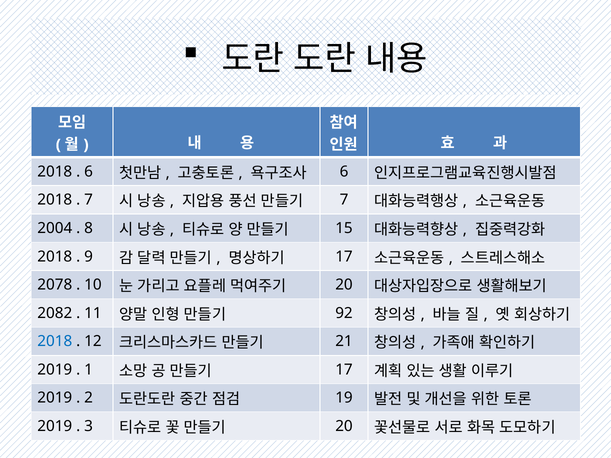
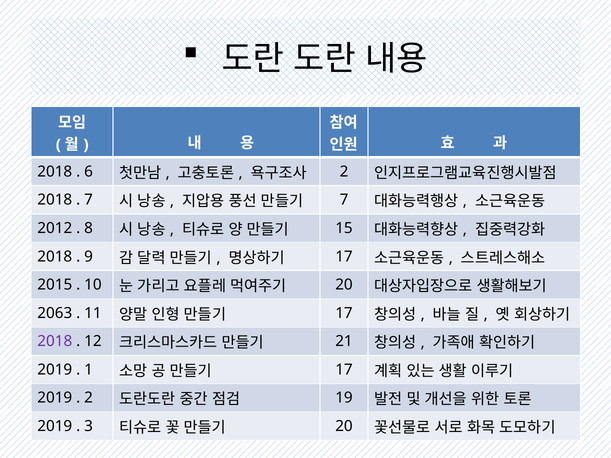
6: 6 -> 2 (344, 172)
2004: 2004 -> 2012 (55, 228)
2078: 2078 -> 2015 (55, 285)
2082: 2082 -> 2063 (55, 313)
92: 92 -> 17 (344, 313)
2018 colour: blue -> purple (55, 342)
